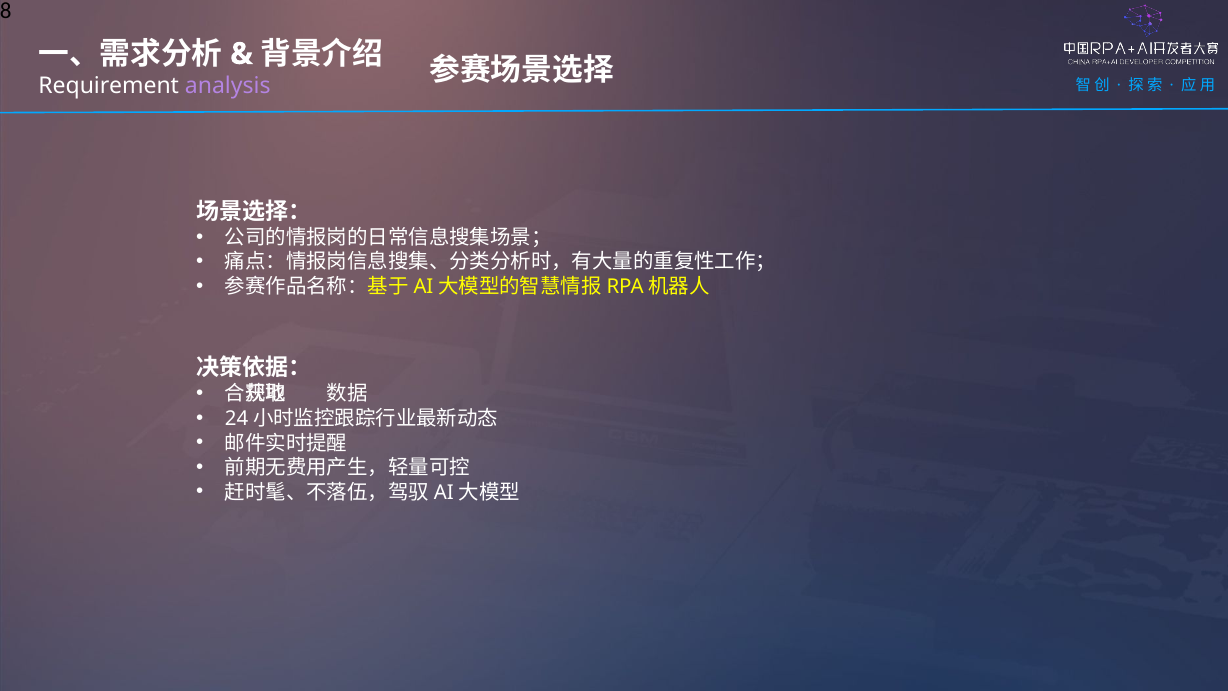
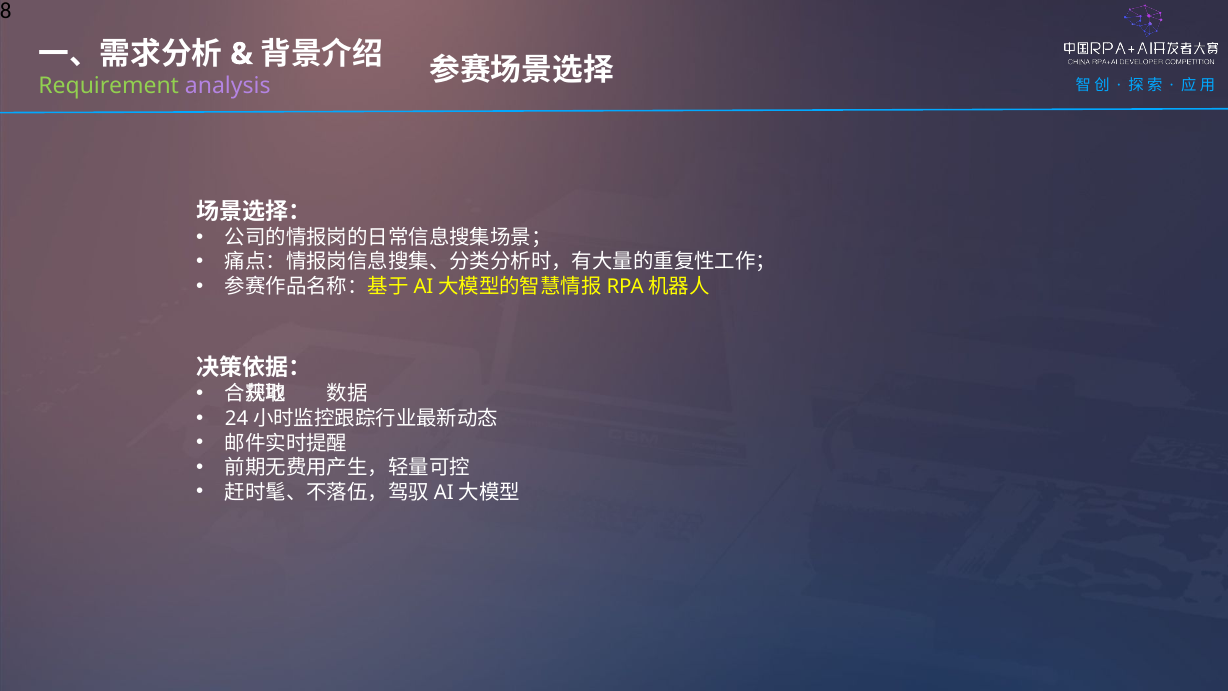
Requirement colour: white -> light green (109, 86)
